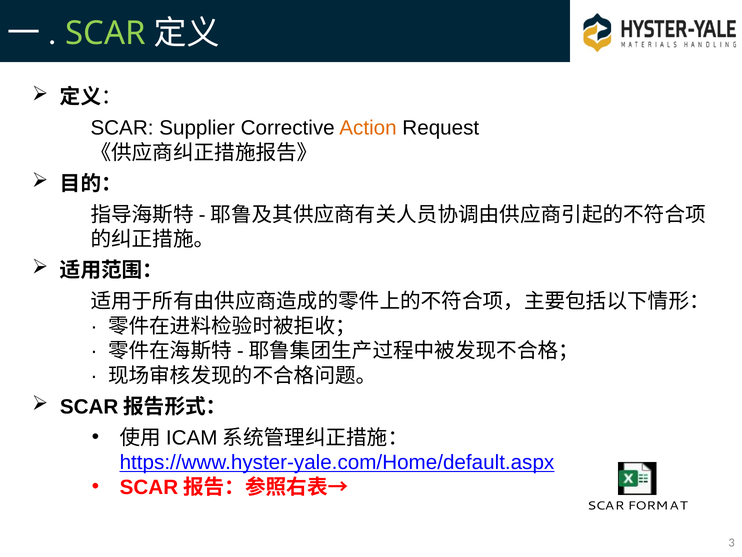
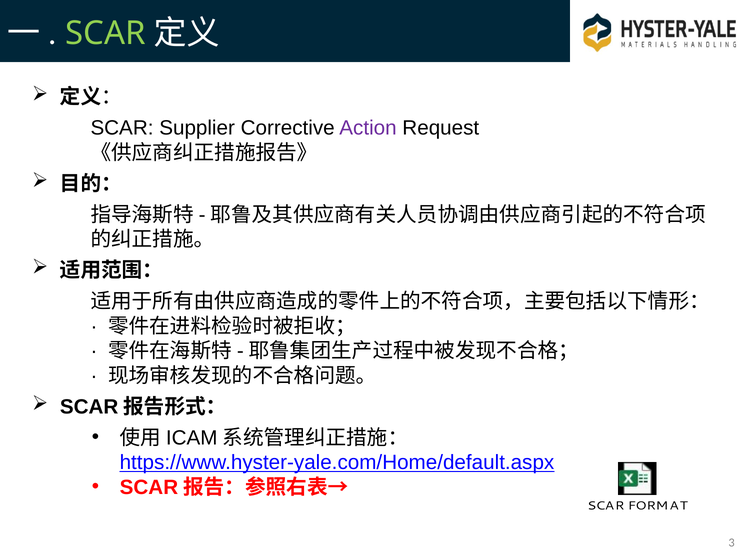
Action colour: orange -> purple (368, 128)
